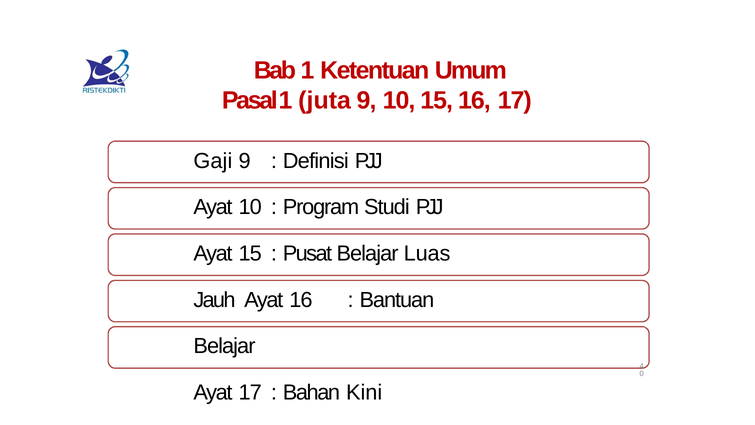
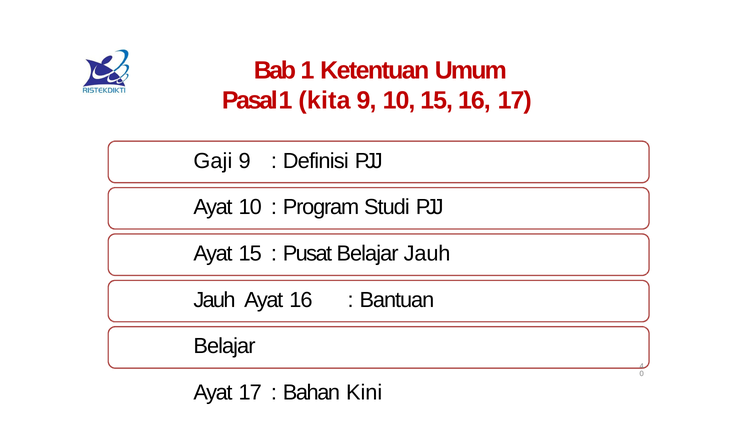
juta: juta -> kita (324, 100)
Belajar Luas: Luas -> Jauh (427, 254)
